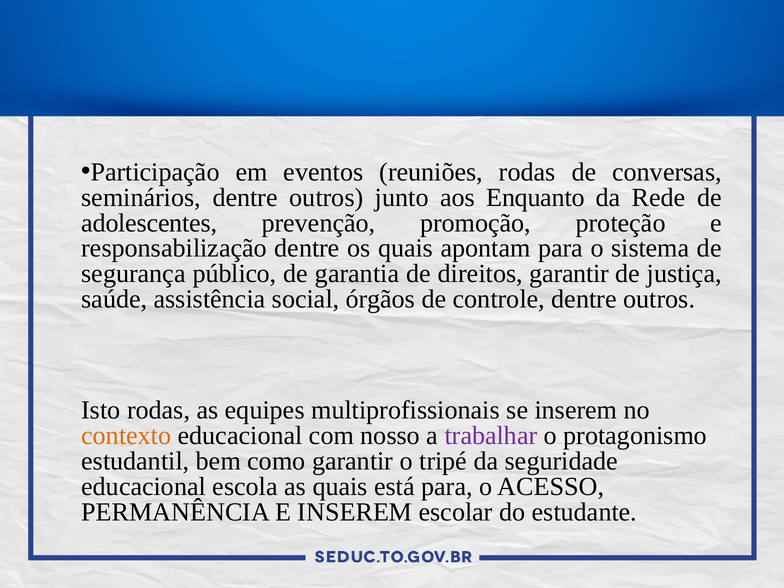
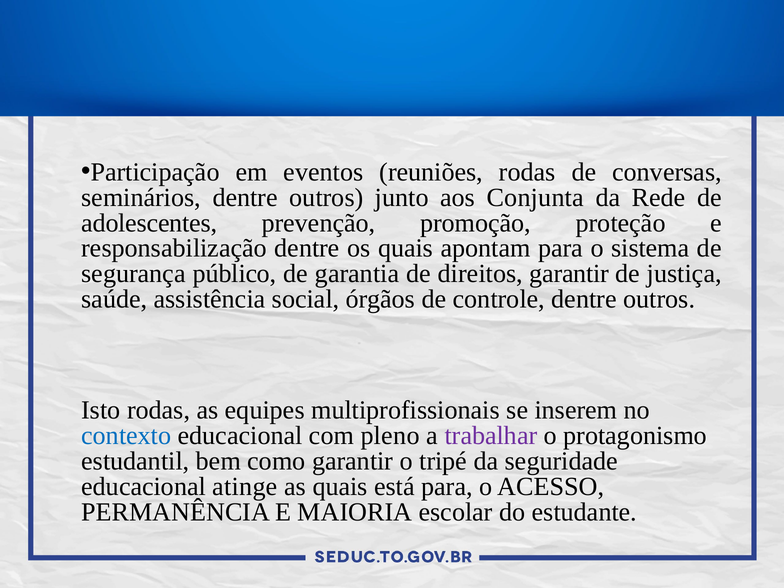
Enquanto: Enquanto -> Conjunta (535, 198)
contexto colour: orange -> blue (126, 436)
nosso: nosso -> pleno (390, 436)
escola: escola -> atinge (245, 487)
E INSEREM: INSEREM -> MAIORIA (355, 512)
